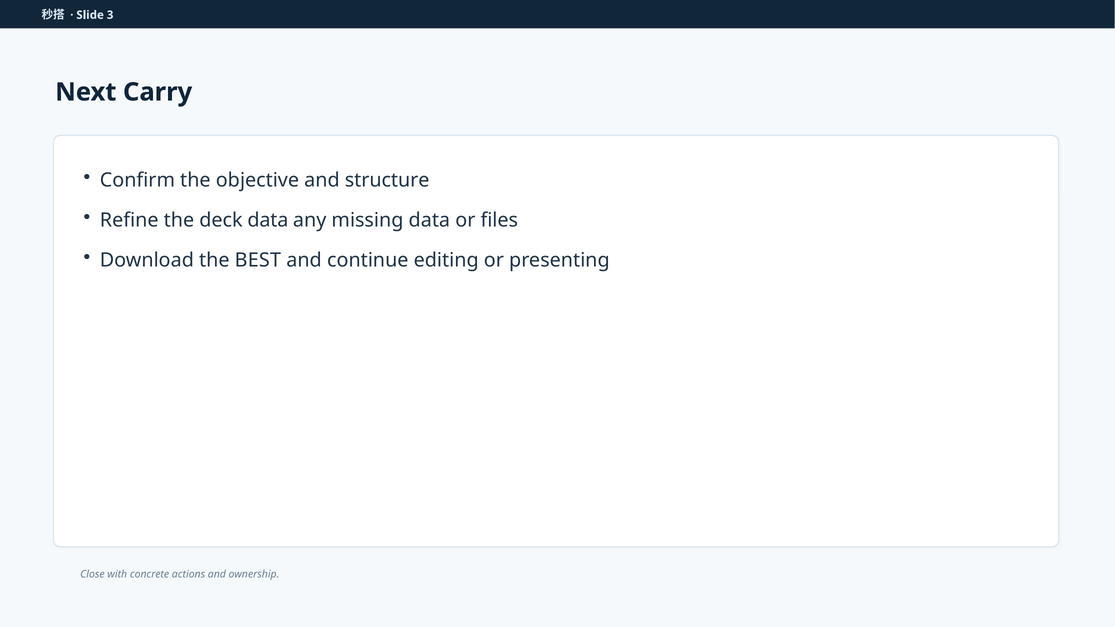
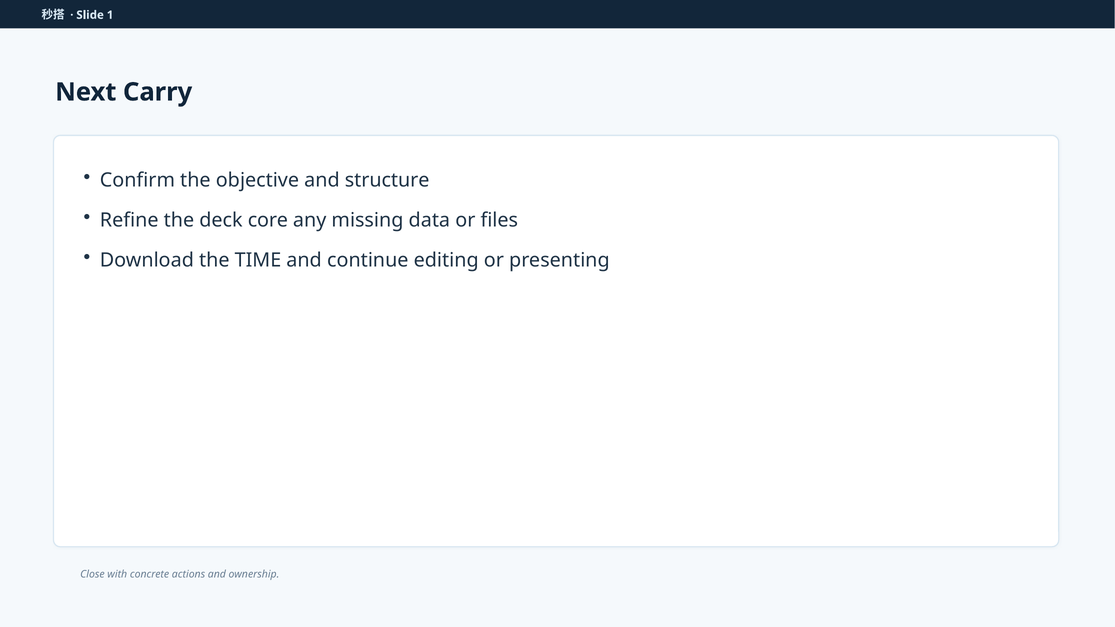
3: 3 -> 1 (110, 15)
deck data: data -> core (268, 220)
BEST: BEST -> TIME (258, 260)
